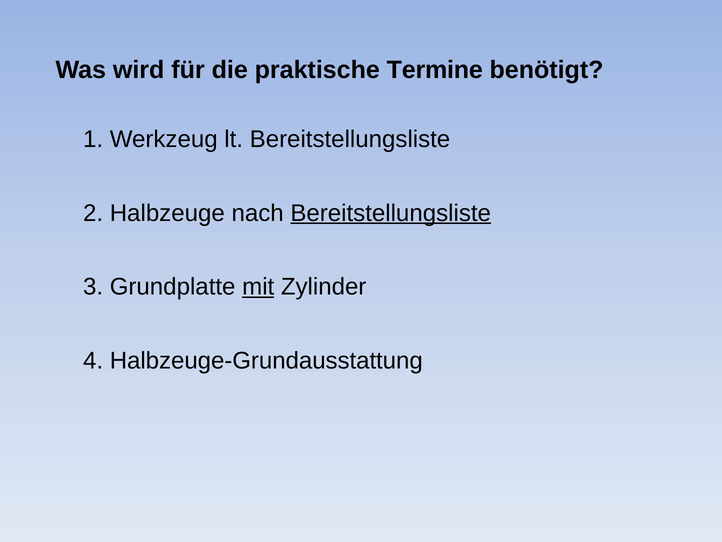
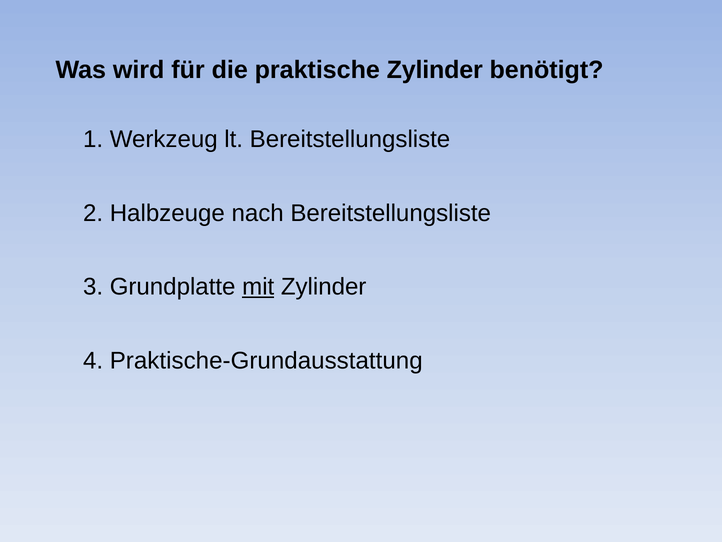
praktische Termine: Termine -> Zylinder (435, 70)
Bereitstellungsliste underline: present -> none (391, 213)
Halbzeuge-Grundausstattung: Halbzeuge-Grundausstattung -> Praktische-Grundausstattung (266, 360)
